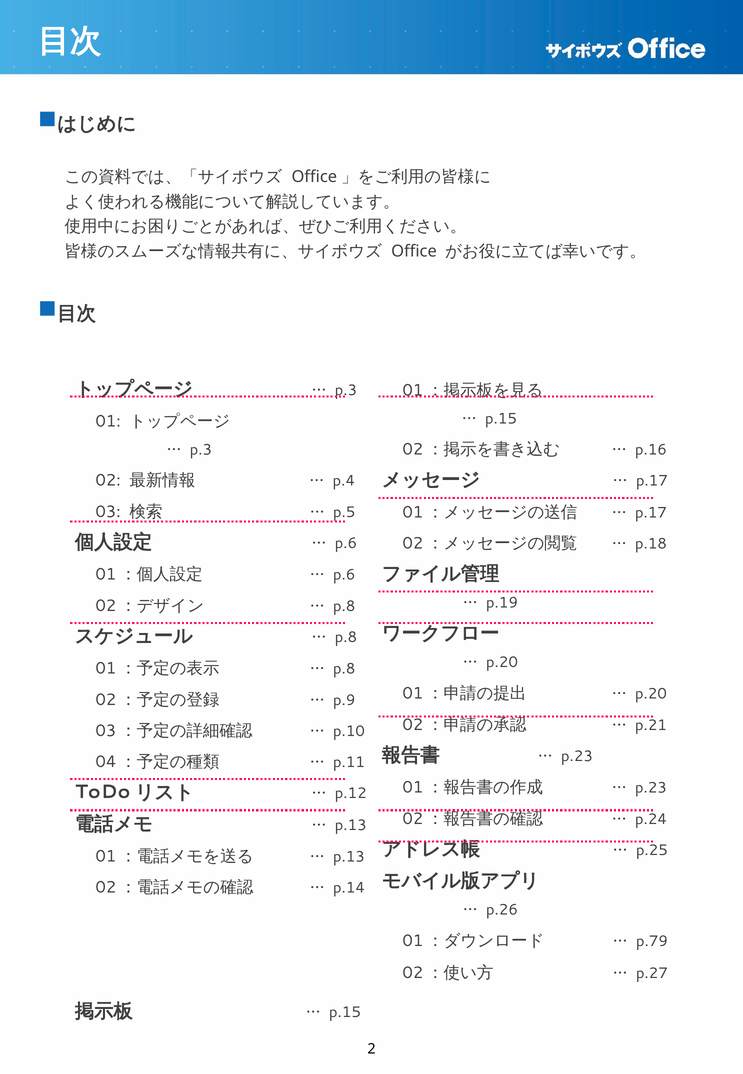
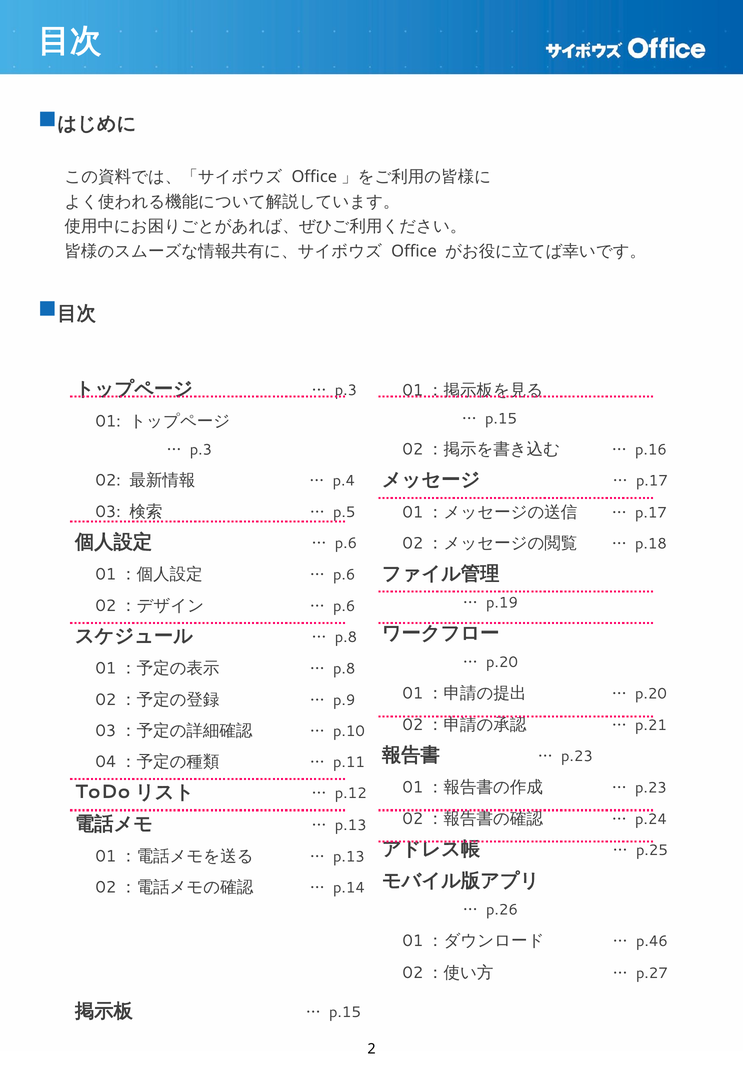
p.8: p.8 -> p.6 (344, 606)
p.79: p.79 -> p.46 (652, 941)
